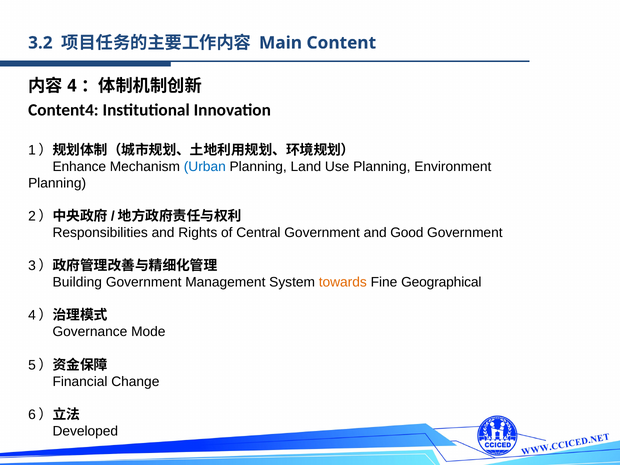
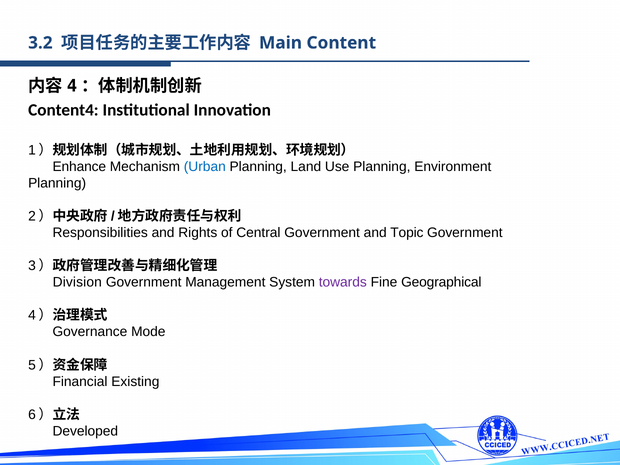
Good: Good -> Topic (407, 233)
Building: Building -> Division (77, 282)
towards colour: orange -> purple (343, 282)
Change: Change -> Existing (135, 382)
